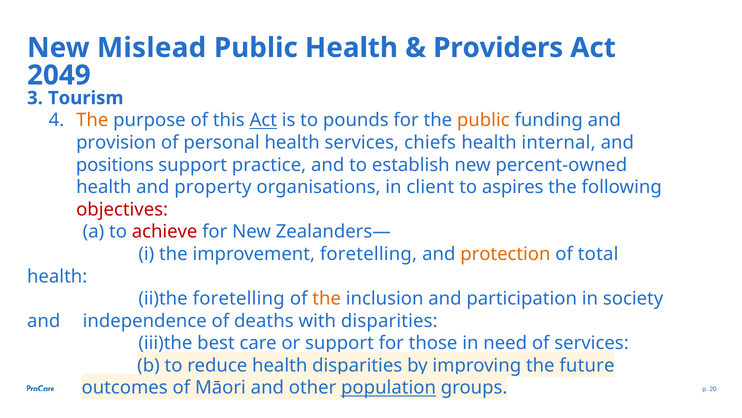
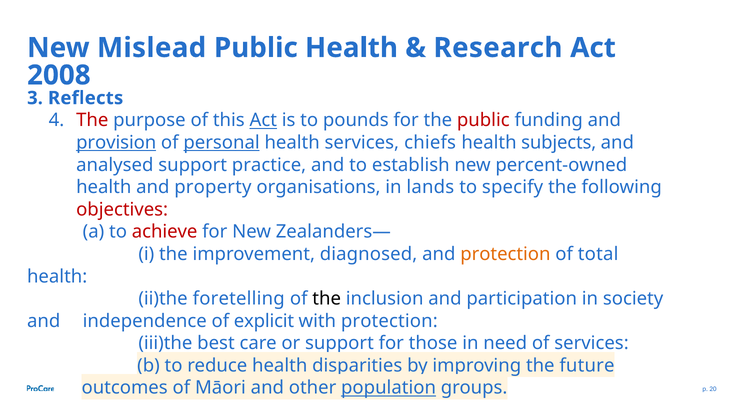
Providers: Providers -> Research (498, 48)
2049: 2049 -> 2008 (59, 75)
Tourism: Tourism -> Reflects (86, 98)
The colour: orange -> red (92, 120)
public colour: orange -> red (483, 120)
provision underline: none -> present (116, 142)
personal underline: none -> present (222, 142)
internal: internal -> subjects (559, 142)
positions: positions -> analysed (115, 165)
client: client -> lands (430, 187)
aspires: aspires -> specify (513, 187)
improvement foretelling: foretelling -> diagnosed (369, 254)
the colour: orange -> black (327, 298)
deaths: deaths -> explicit (264, 320)
with disparities: disparities -> protection (389, 320)
